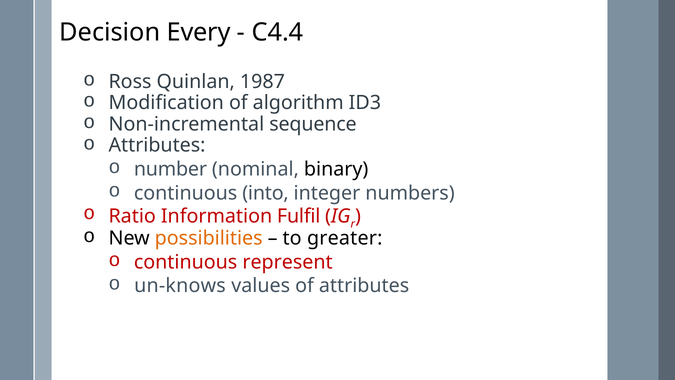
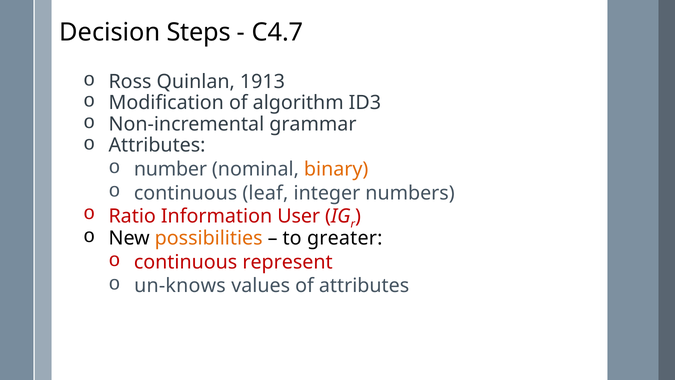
Every: Every -> Steps (199, 32)
C4.4: C4.4 -> C4.7 (278, 32)
1987: 1987 -> 1913 (262, 82)
sequence: sequence -> grammar (313, 124)
binary colour: black -> orange (336, 169)
into: into -> leaf (265, 193)
Fulfil: Fulfil -> User (299, 216)
